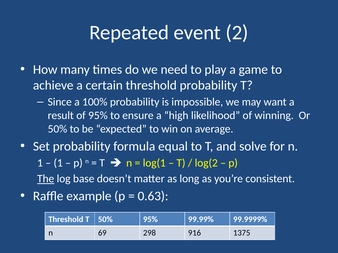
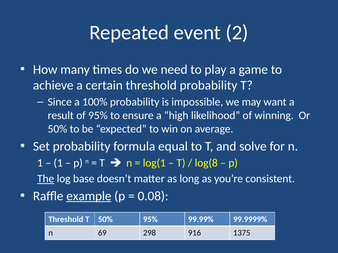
log(2: log(2 -> log(8 (206, 163)
example underline: none -> present (89, 196)
0.63: 0.63 -> 0.08 (153, 196)
